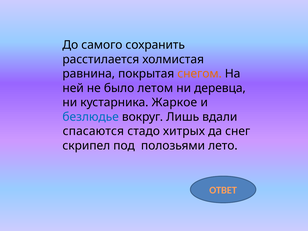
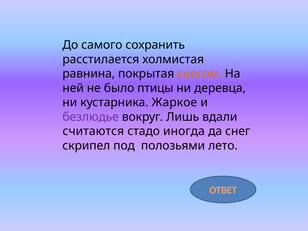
летом: летом -> птицы (155, 88)
безлюдье colour: blue -> purple (91, 117)
спасаются: спасаются -> считаются (93, 131)
хитрых: хитрых -> иногда (184, 131)
